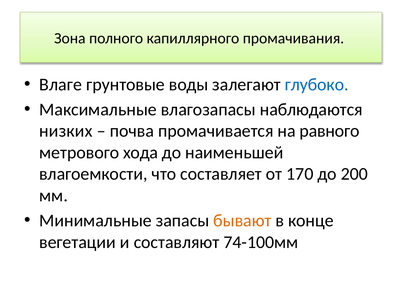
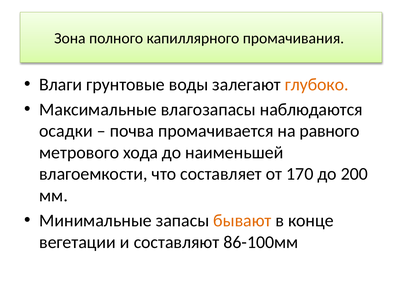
Влаге: Влаге -> Влаги (61, 84)
глубоко colour: blue -> orange (317, 84)
низких: низких -> осадки (66, 131)
74-100мм: 74-100мм -> 86-100мм (261, 242)
